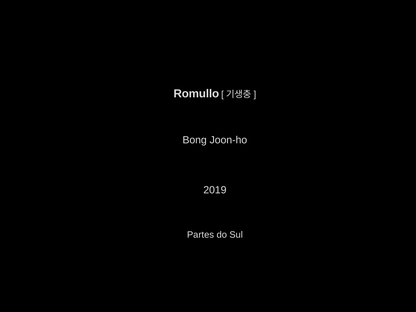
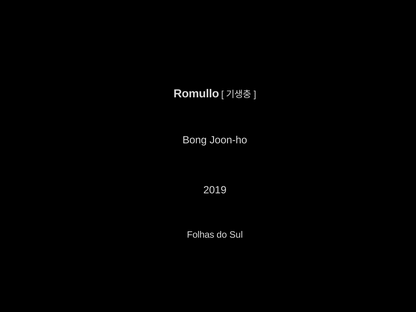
Partes: Partes -> Folhas (201, 235)
